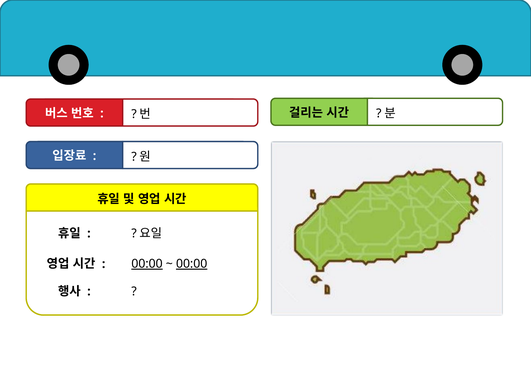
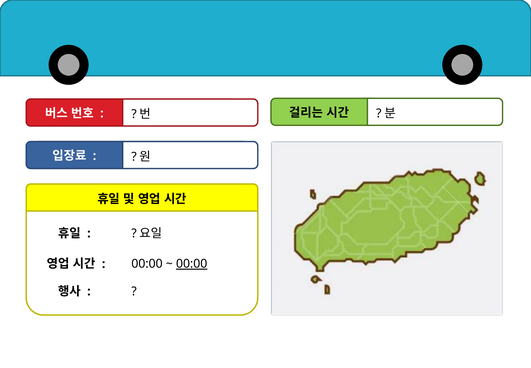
00:00 underline: present -> none (147, 264)
